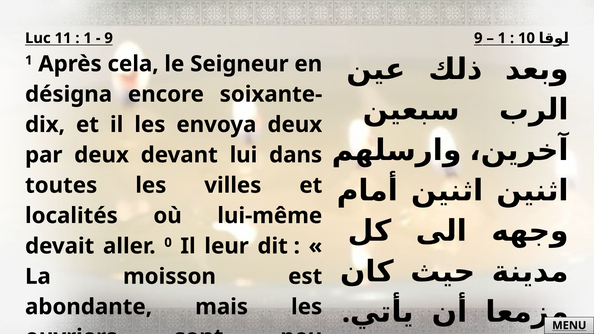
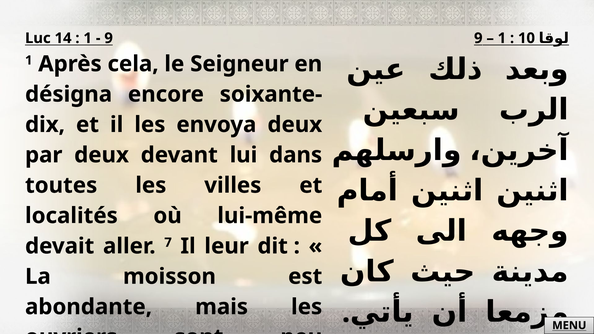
11: 11 -> 14 (63, 38)
0: 0 -> 7 (168, 243)
